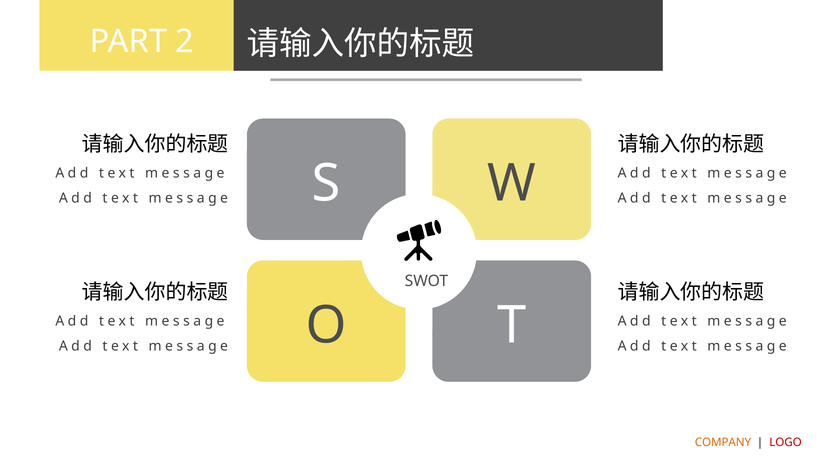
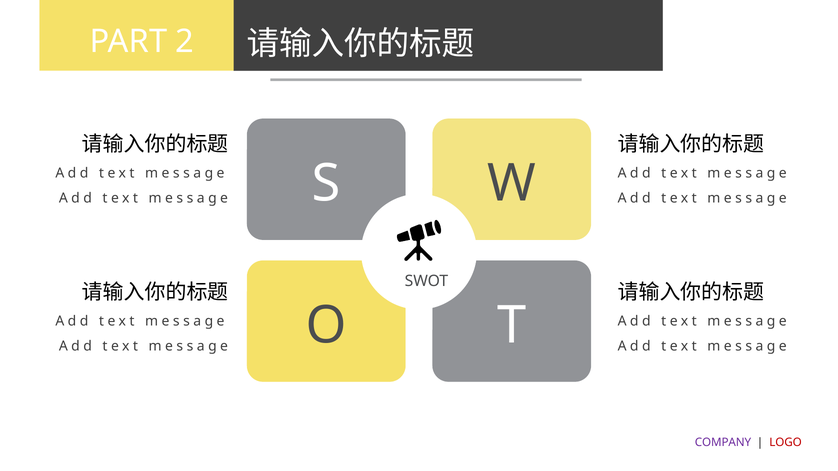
COMPANY colour: orange -> purple (723, 443)
